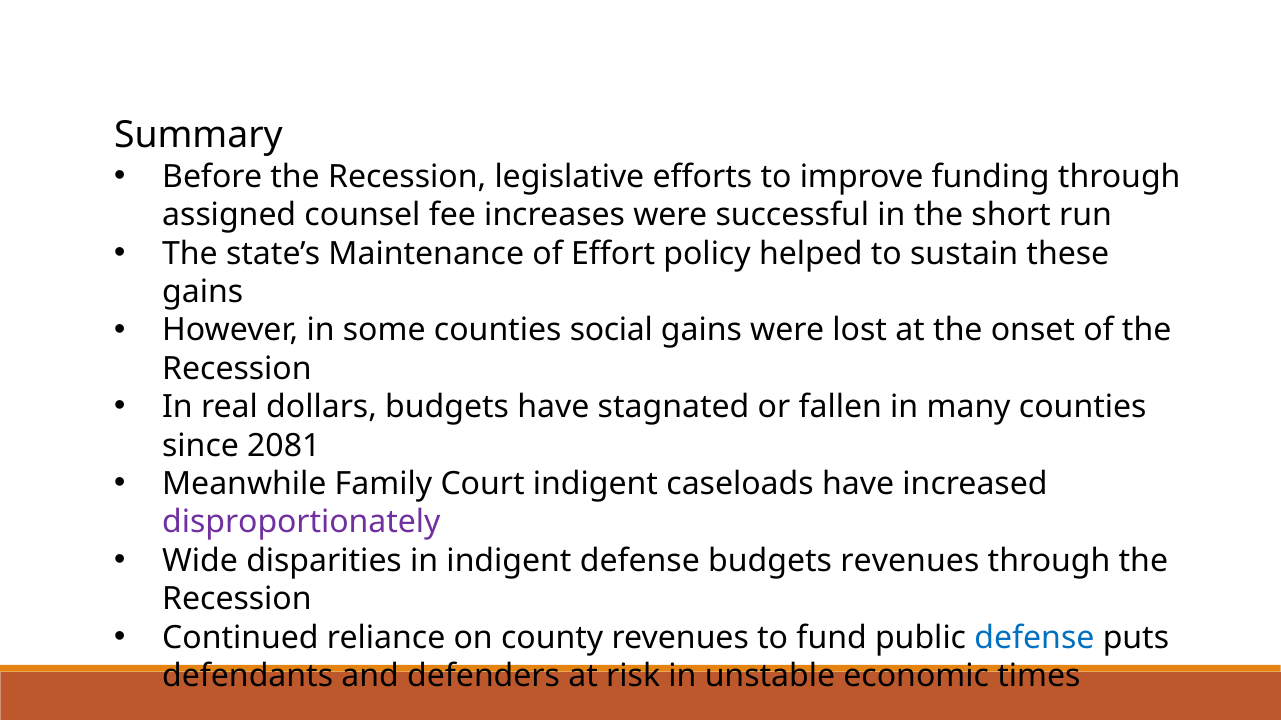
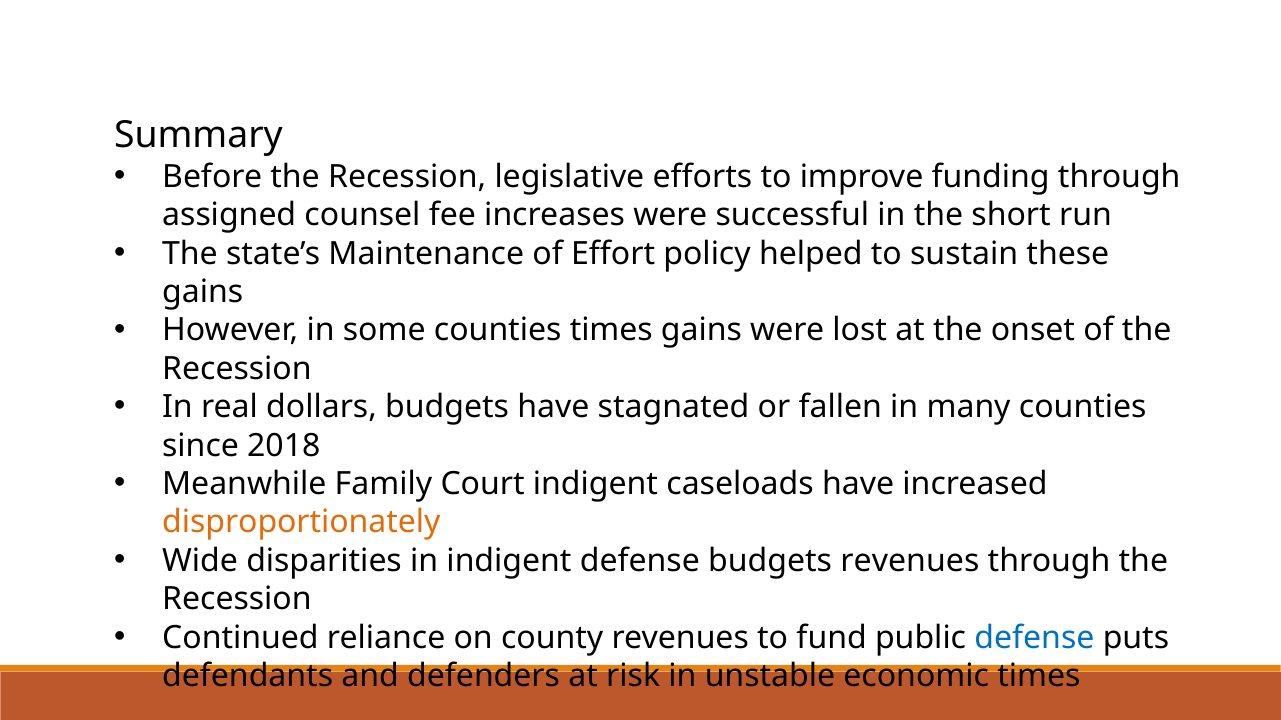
counties social: social -> times (611, 331)
2081: 2081 -> 2018 (284, 446)
disproportionately colour: purple -> orange (301, 523)
